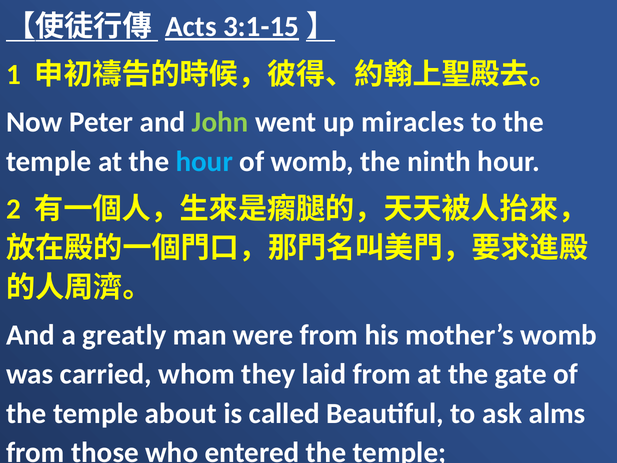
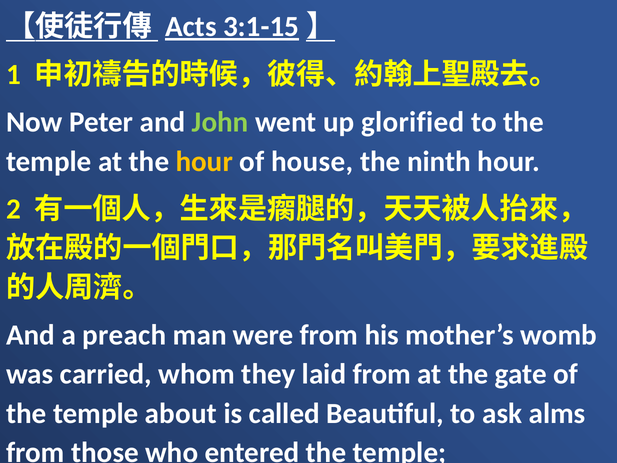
miracles: miracles -> glorified (413, 122)
hour colour: light blue -> yellow (204, 161)
of womb: womb -> house (312, 161)
greatly: greatly -> preach (124, 335)
